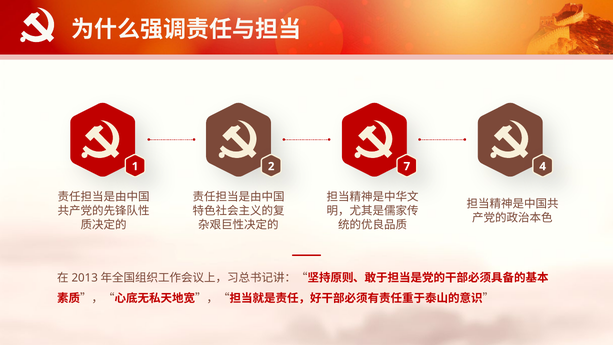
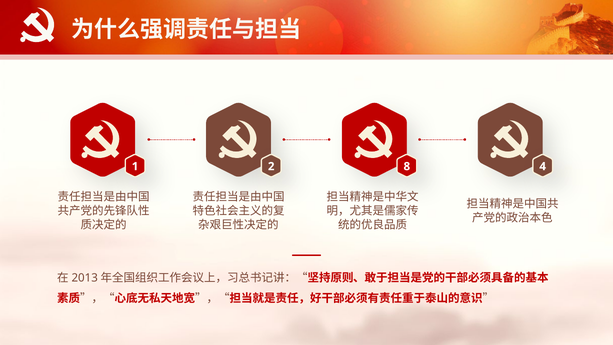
7: 7 -> 8 (407, 166)
